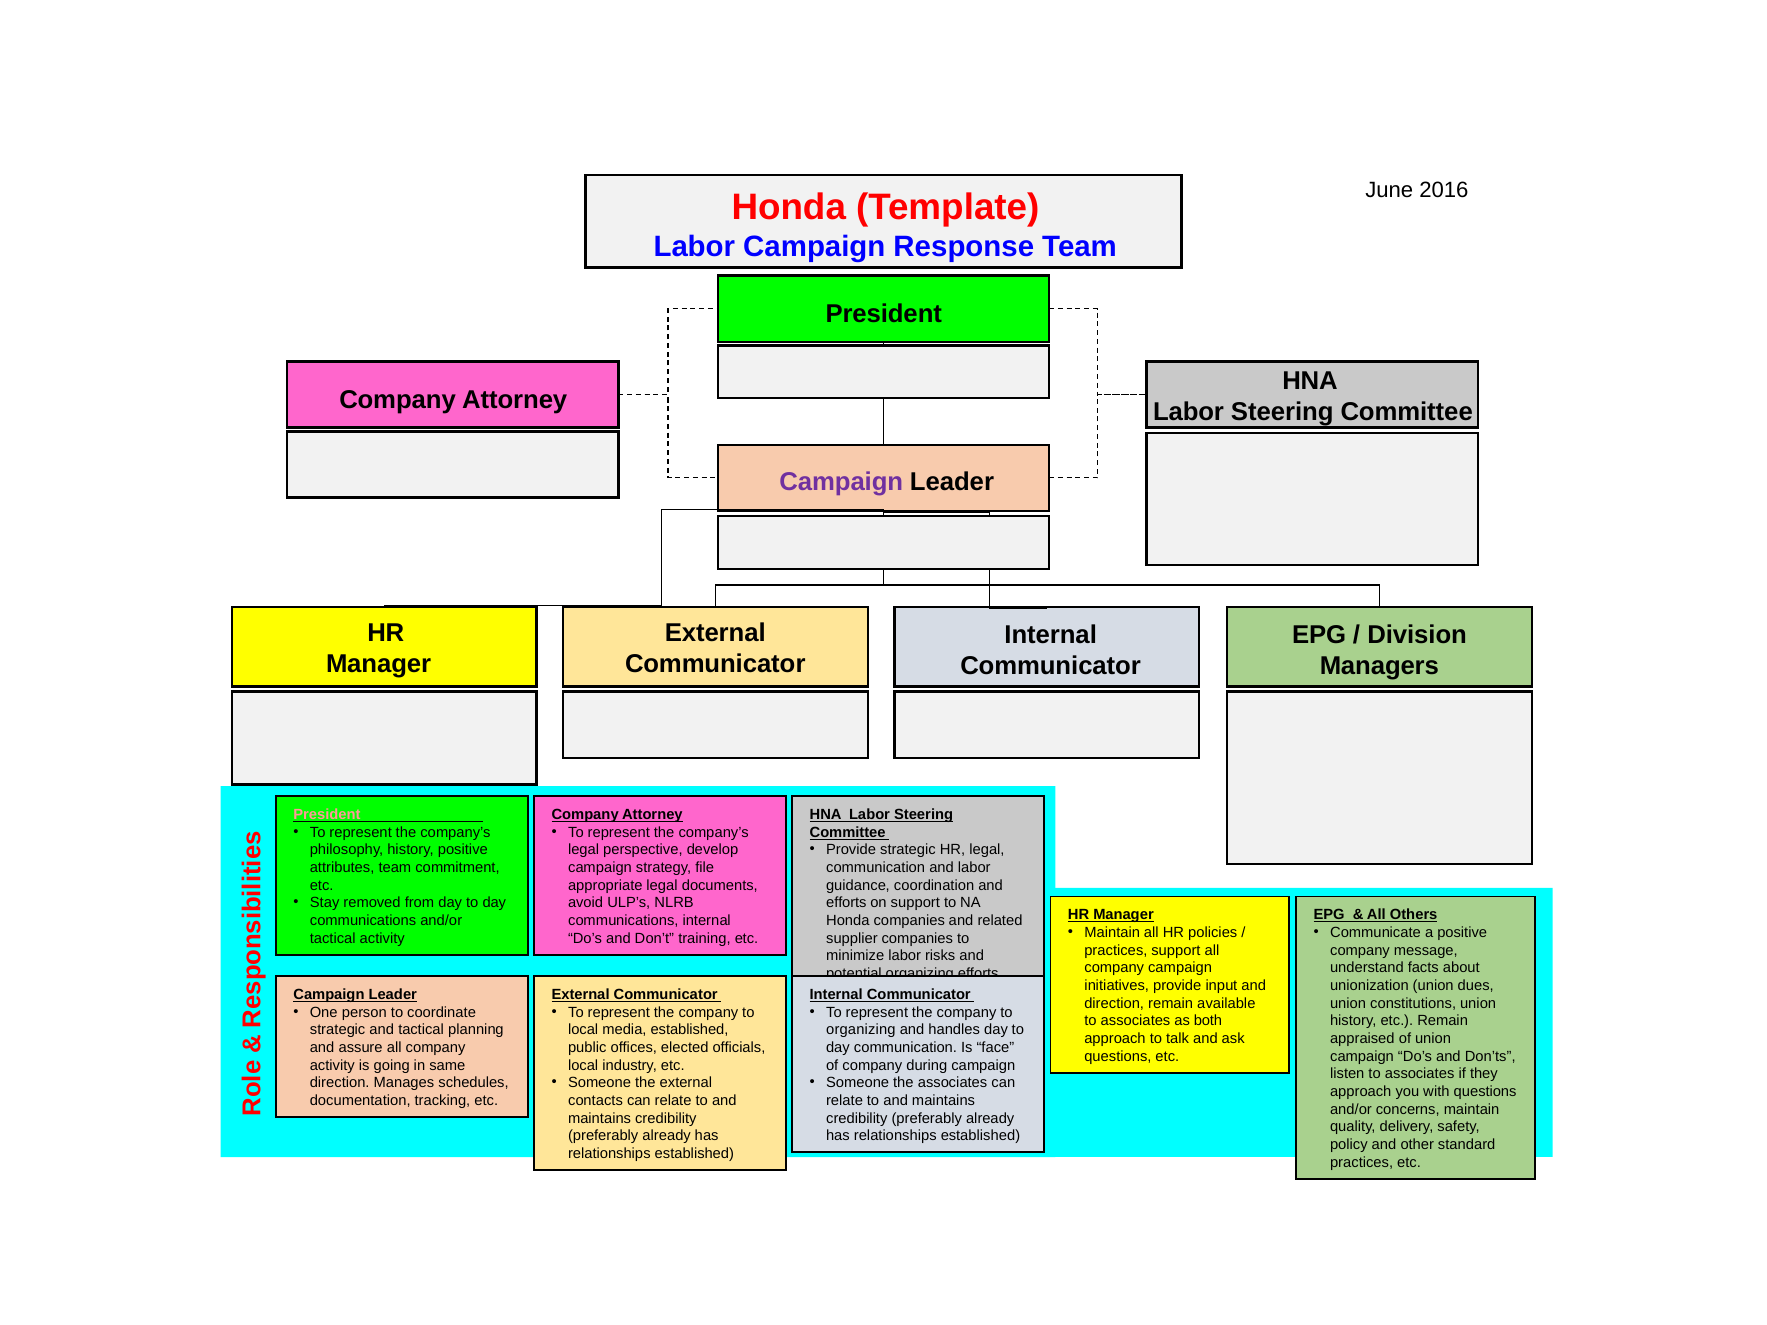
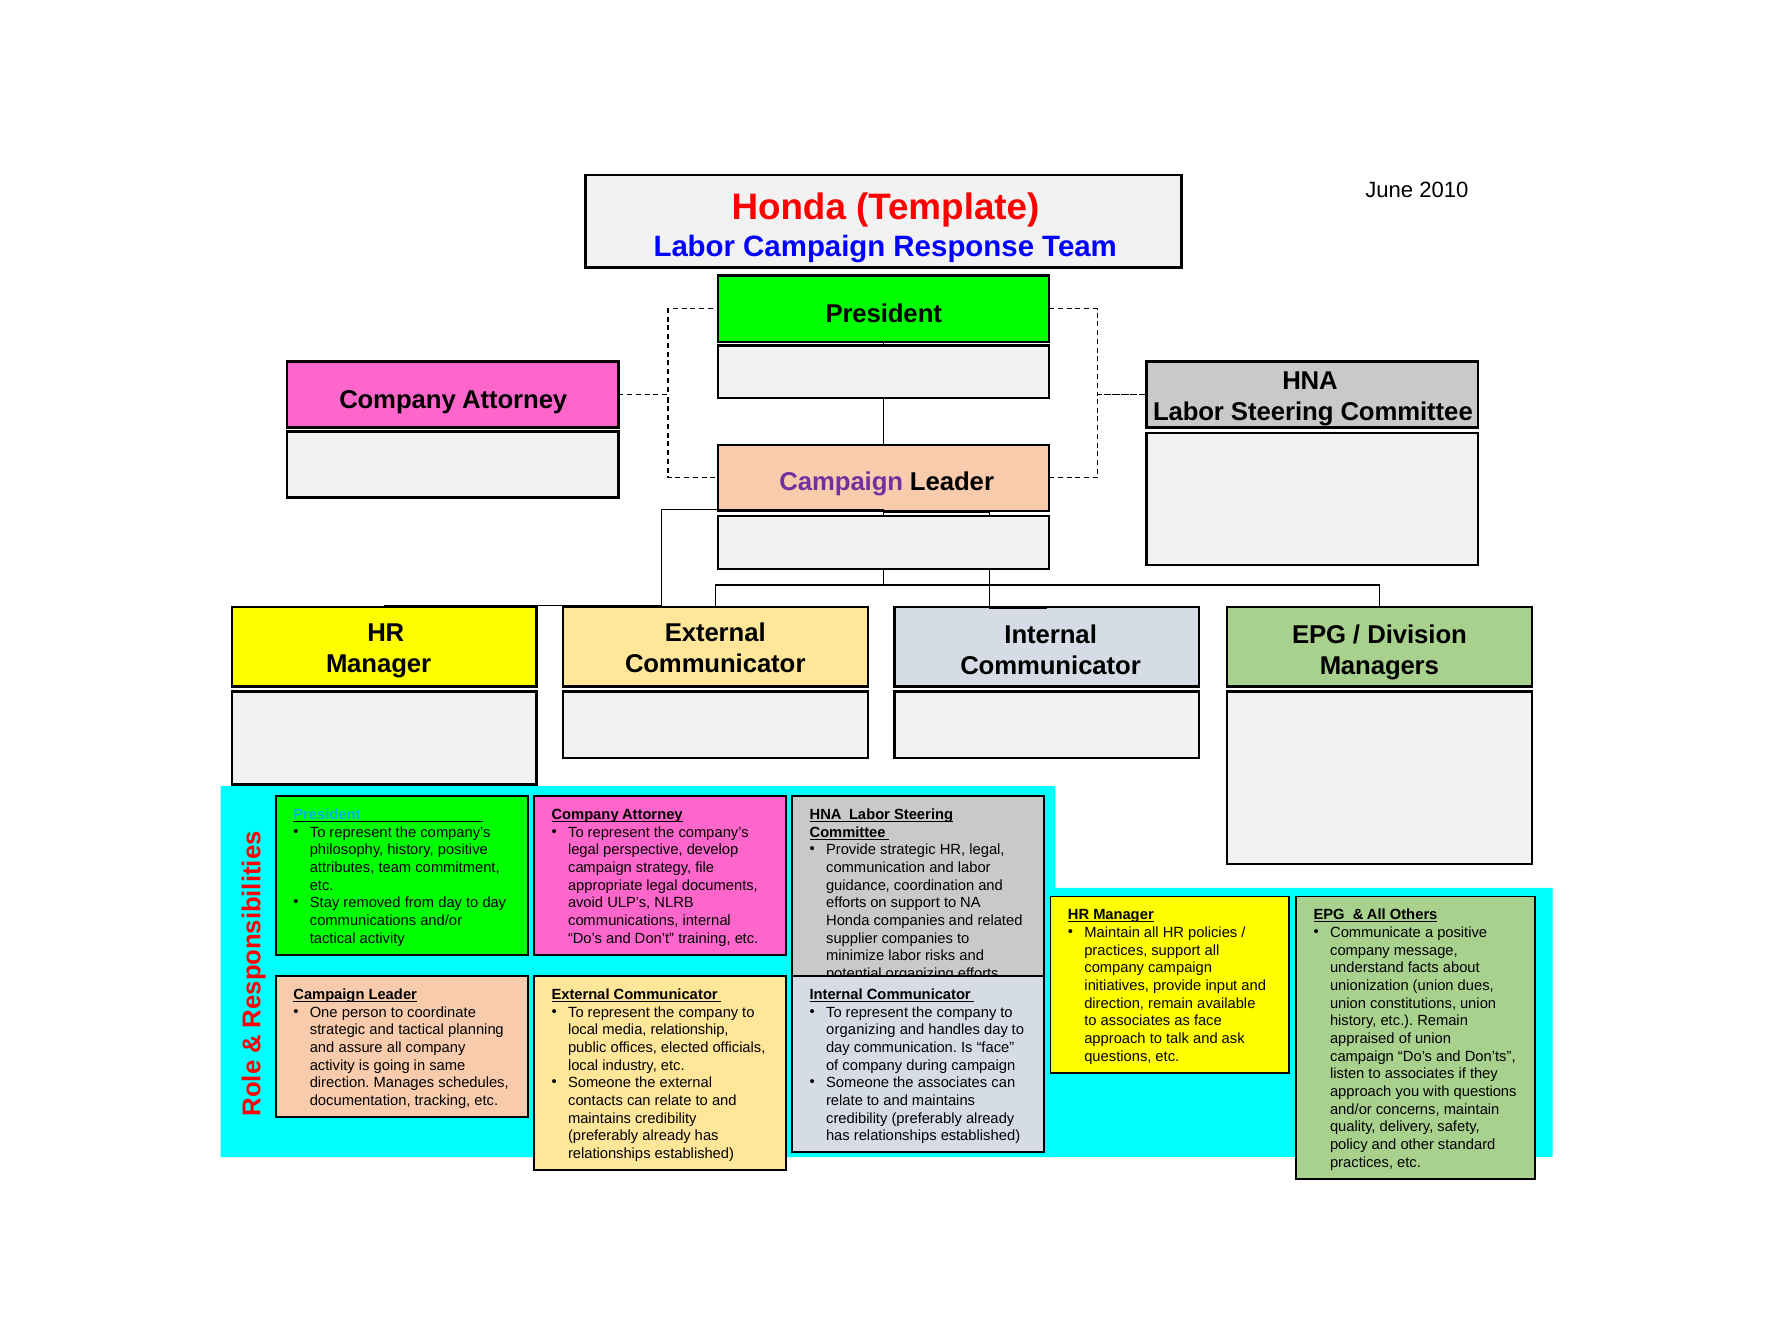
2016: 2016 -> 2010 (1444, 191)
President colour: pink -> light blue (327, 815)
as both: both -> face (1208, 1021)
media established: established -> relationship (690, 1030)
